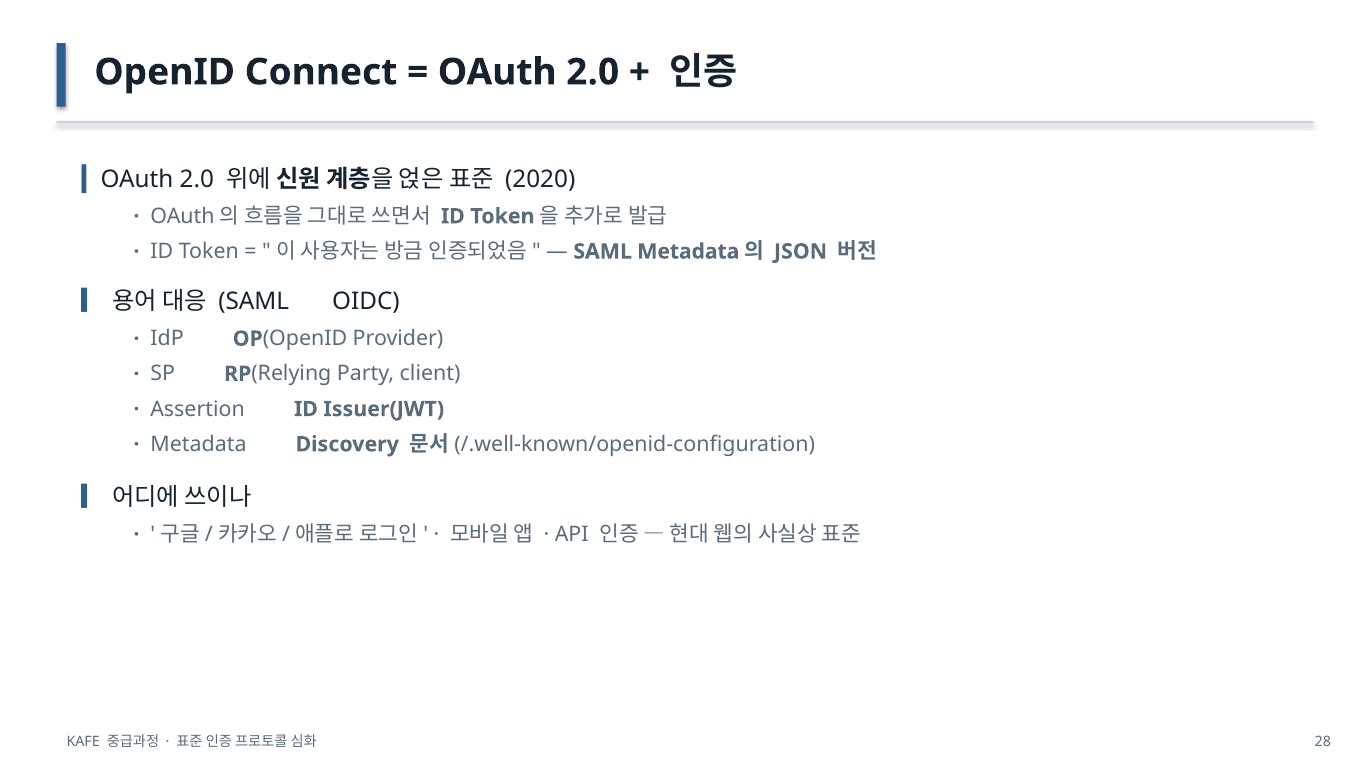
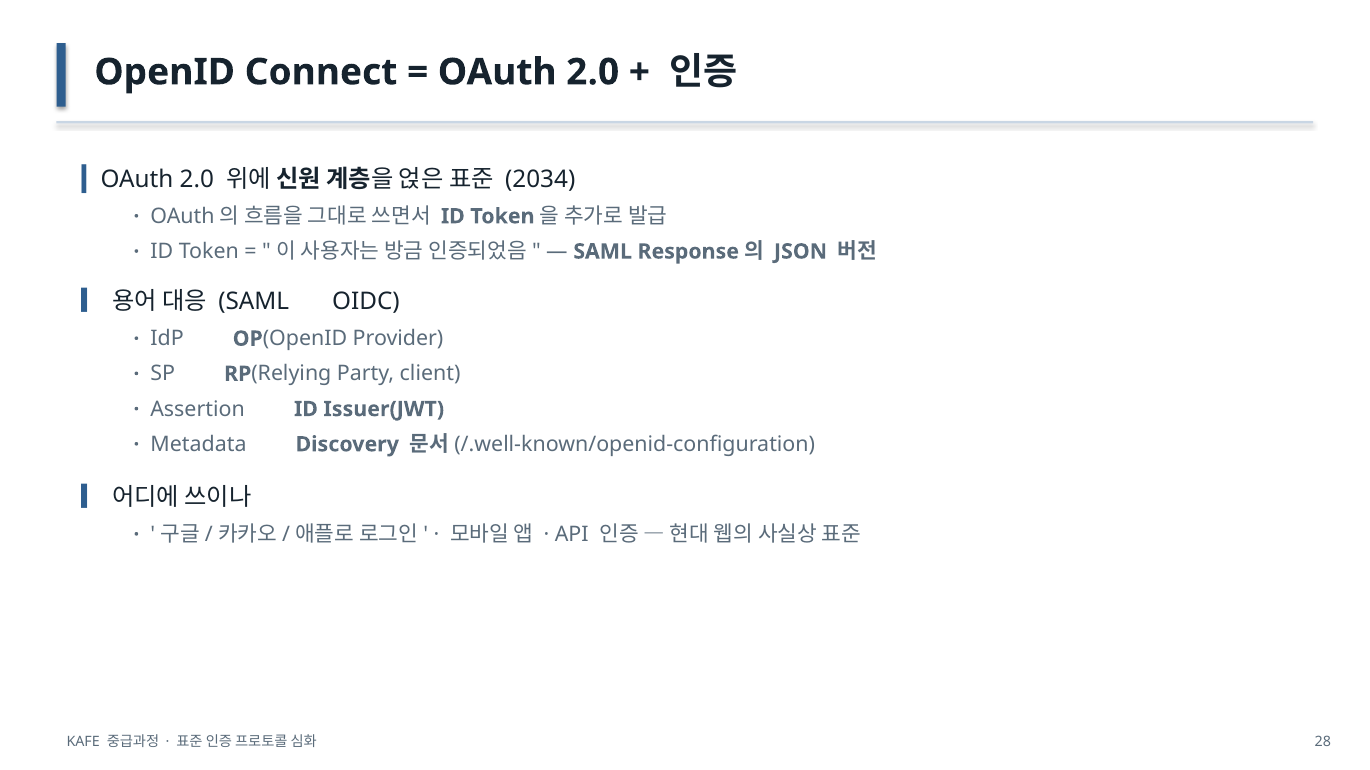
2020: 2020 -> 2034 (540, 180)
SAML Metadata: Metadata -> Response (688, 252)
